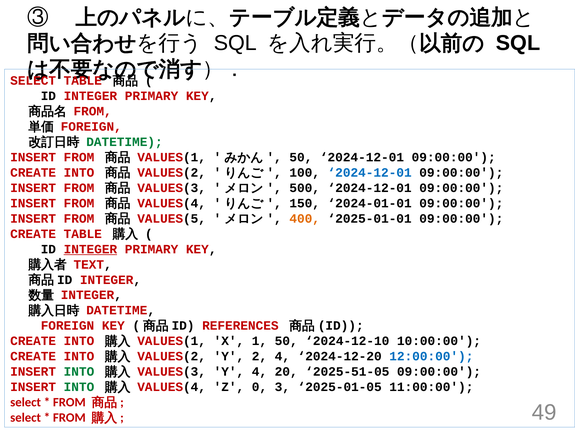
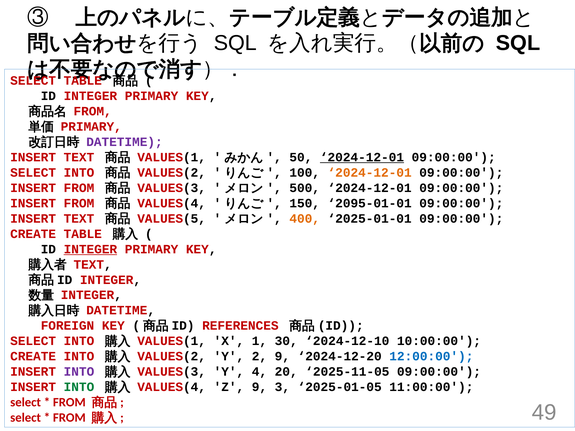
FOREIGN: FOREIGN -> PRIMARY (91, 127)
DATETIME colour: green -> purple (124, 142)
FROM: FROM -> TEXT (79, 157)
2024-12-01 underline: none -> present (362, 157)
CREATE: CREATE -> SELECT (33, 173)
2024-12-01 colour: blue -> orange (370, 173)
2024-01-01: 2024-01-01 -> 2095-01-01 (370, 203)
FROM: FROM -> TEXT (79, 219)
CREATE: CREATE -> SELECT (33, 341)
1 50: 50 -> 30 (286, 341)
2 4: 4 -> 9 (282, 357)
INTO colour: green -> purple (79, 372)
2025-51-05: 2025-51-05 -> 2025-11-05 (347, 372)
Z 0: 0 -> 9 (259, 387)
